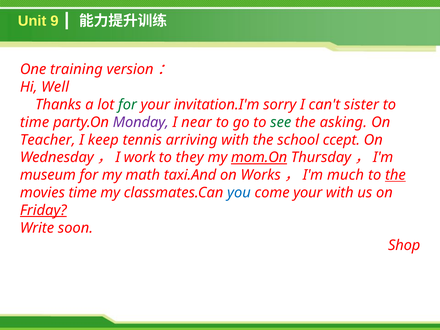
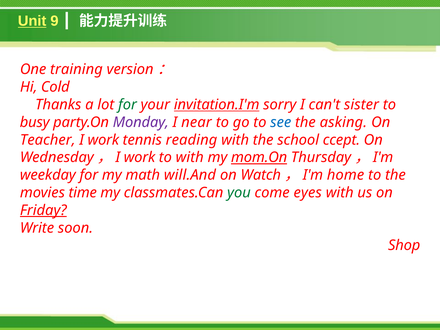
Unit underline: none -> present (32, 21)
Well: Well -> Cold (55, 87)
invitation.I'm underline: none -> present (217, 105)
time: time -> busy (35, 122)
see colour: green -> blue (281, 122)
keep: keep -> work (103, 140)
arriving: arriving -> reading (192, 140)
to they: they -> with (190, 157)
museum: museum -> weekday (48, 175)
taxi.And: taxi.And -> will.And (190, 175)
Works: Works -> Watch (261, 175)
much: much -> home (346, 175)
the underline: present -> none (395, 175)
you colour: blue -> green (239, 193)
come your: your -> eyes (308, 193)
